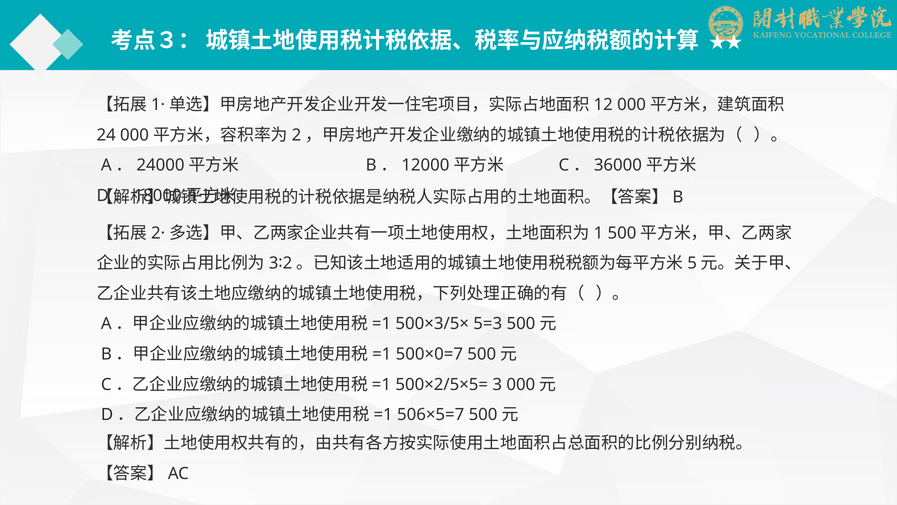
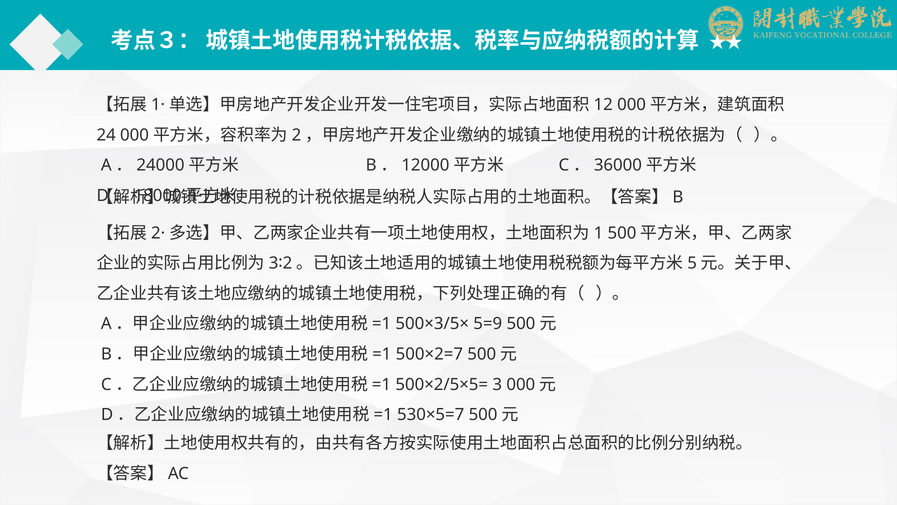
5=3: 5=3 -> 5=9 (488, 324)
500×0=7: 500×0=7 -> 500×2=7 (429, 354)
506×5=7: 506×5=7 -> 530×5=7 (431, 414)
